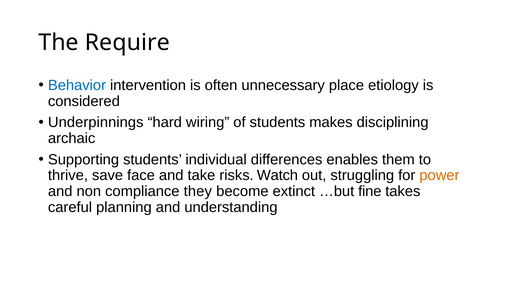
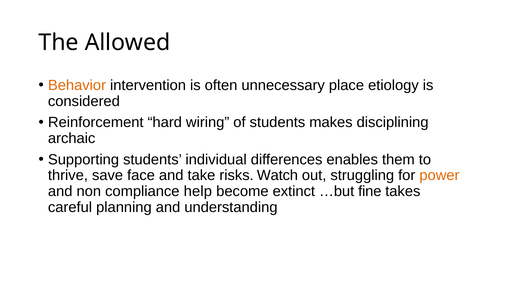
Require: Require -> Allowed (127, 42)
Behavior colour: blue -> orange (77, 85)
Underpinnings: Underpinnings -> Reinforcement (96, 122)
they: they -> help (198, 191)
